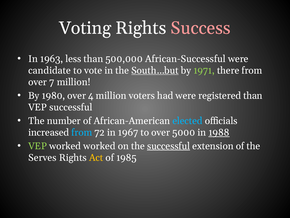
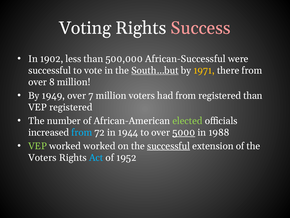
1963: 1963 -> 1902 (52, 59)
candidate: candidate -> successful (50, 70)
1971 colour: light green -> yellow (204, 70)
7: 7 -> 8 (52, 82)
1980: 1980 -> 1949 (53, 95)
4: 4 -> 7 (91, 95)
had were: were -> from (186, 95)
VEP successful: successful -> registered (71, 107)
elected colour: light blue -> light green (187, 121)
1967: 1967 -> 1944 (128, 132)
5000 underline: none -> present (184, 132)
1988 underline: present -> none (219, 132)
Serves: Serves -> Voters (42, 157)
Act colour: yellow -> light blue (96, 157)
1985: 1985 -> 1952 (126, 157)
